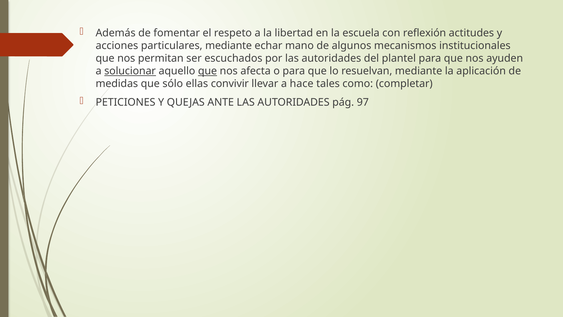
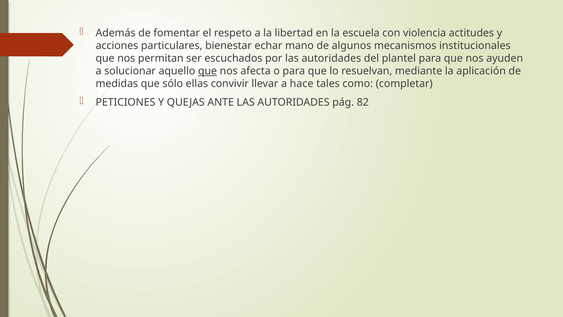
reflexión: reflexión -> violencia (425, 33)
particulares mediante: mediante -> bienestar (229, 46)
solucionar underline: present -> none (130, 71)
97: 97 -> 82 (363, 102)
